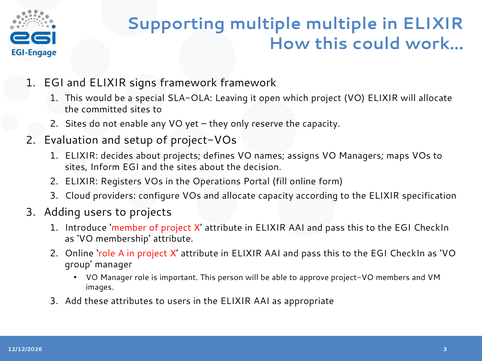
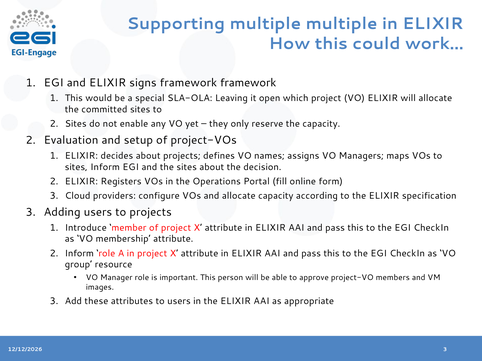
Online: Online -> Inform (79, 254)
group manager: manager -> resource (114, 265)
